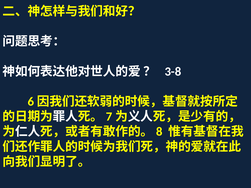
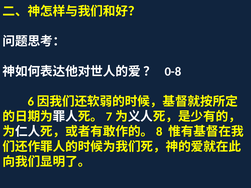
3-8: 3-8 -> 0-8 (173, 72)
